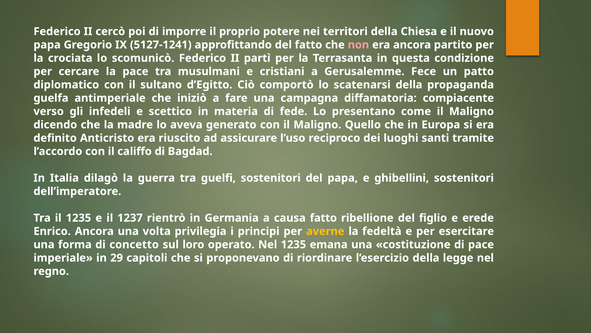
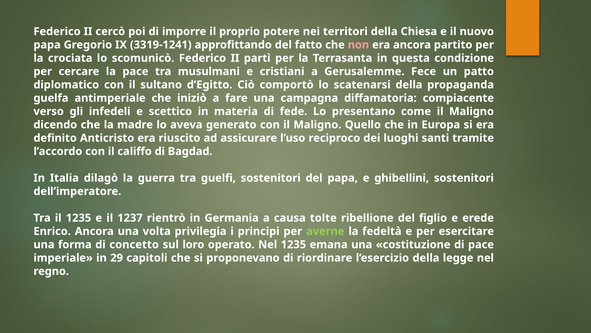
5127-1241: 5127-1241 -> 3319-1241 (161, 45)
causa fatto: fatto -> tolte (323, 218)
averne colour: yellow -> light green (325, 231)
